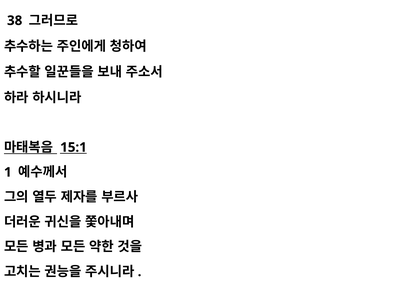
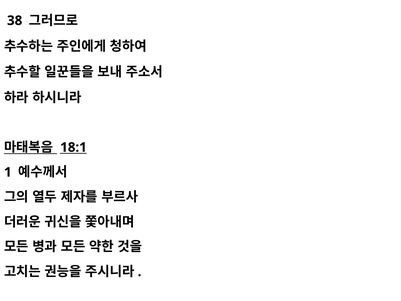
15:1: 15:1 -> 18:1 (73, 147)
